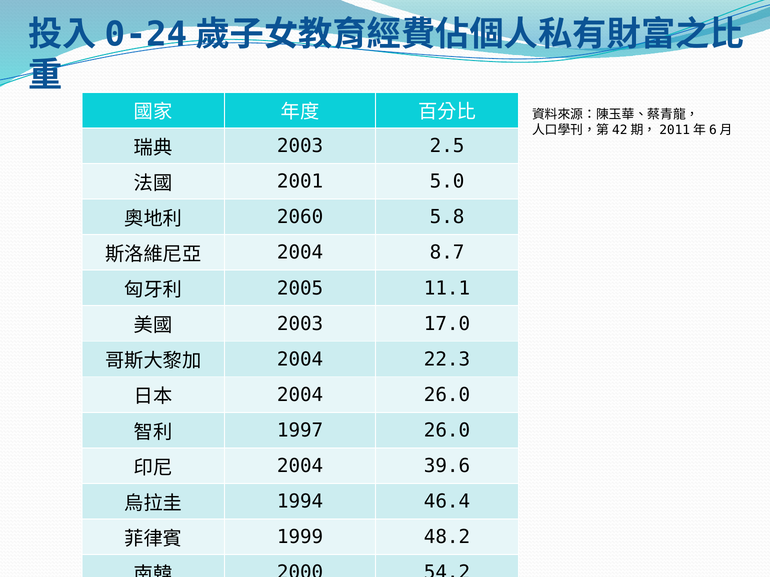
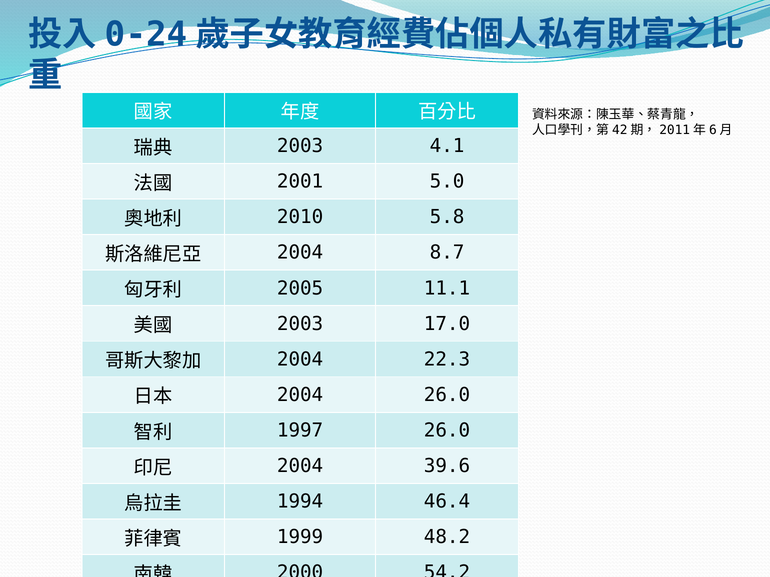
2.5: 2.5 -> 4.1 (447, 146)
2060: 2060 -> 2010 (300, 217)
